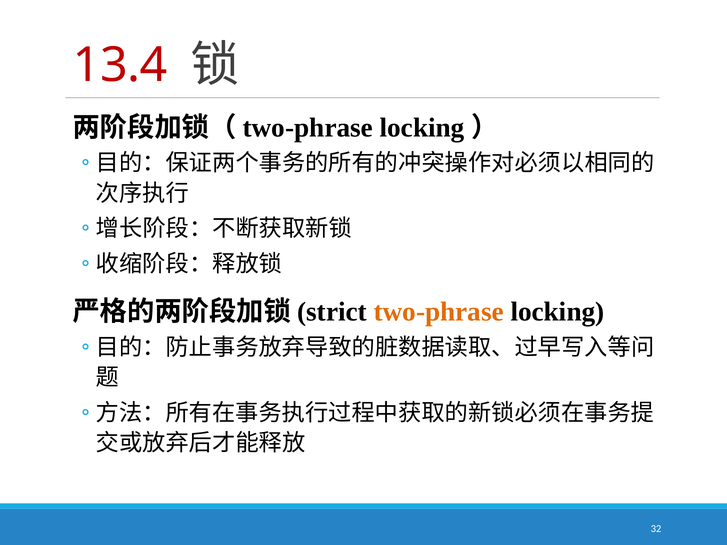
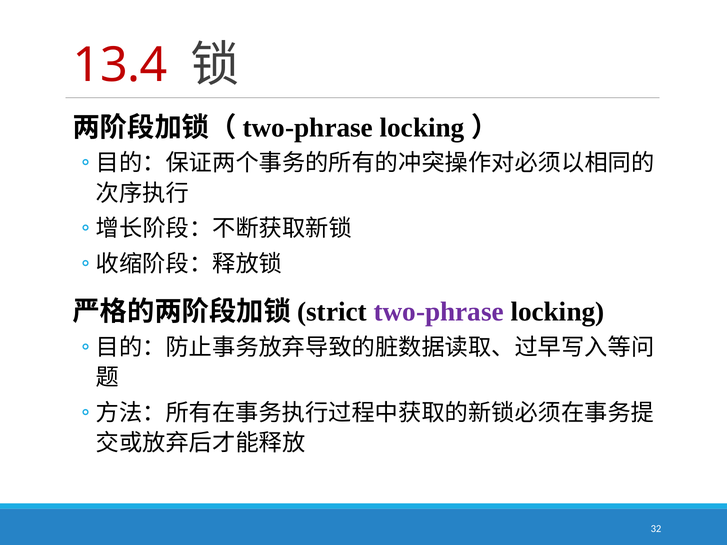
two-phrase colour: orange -> purple (439, 312)
